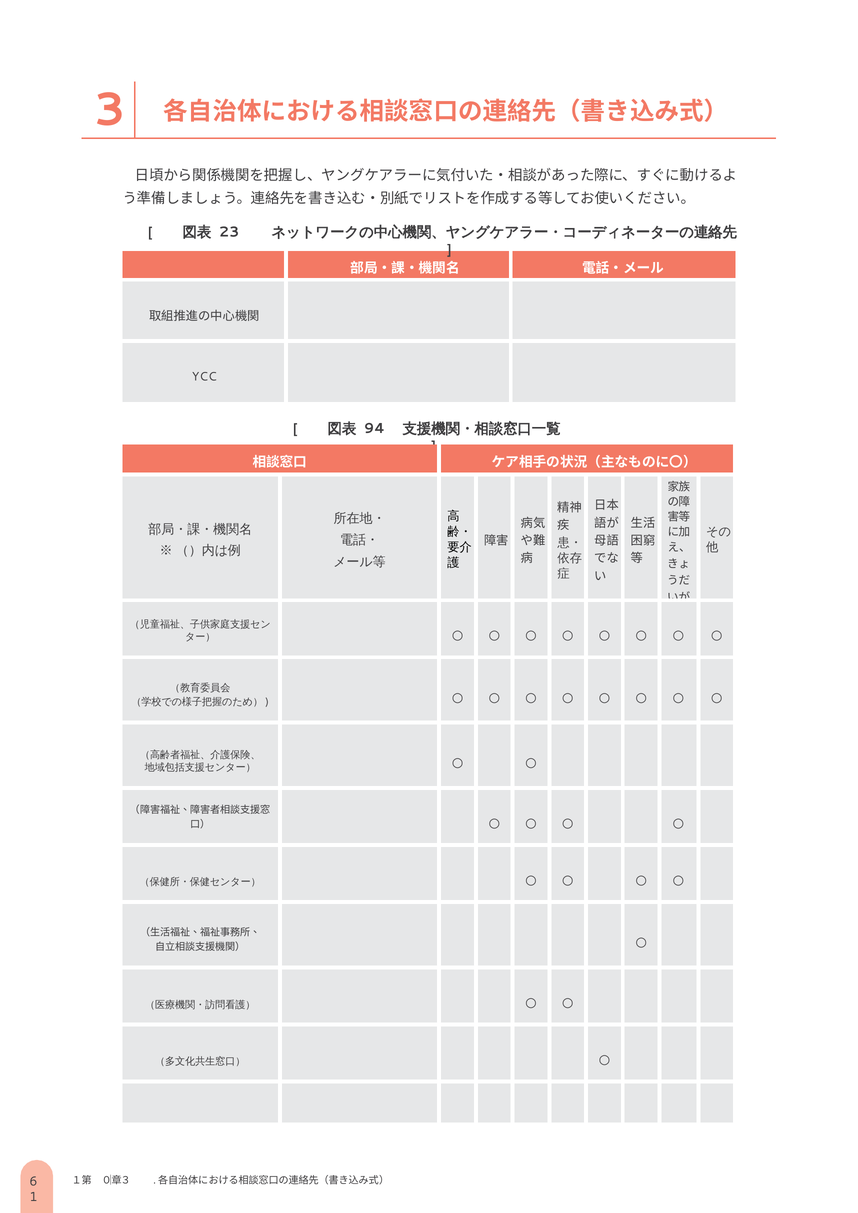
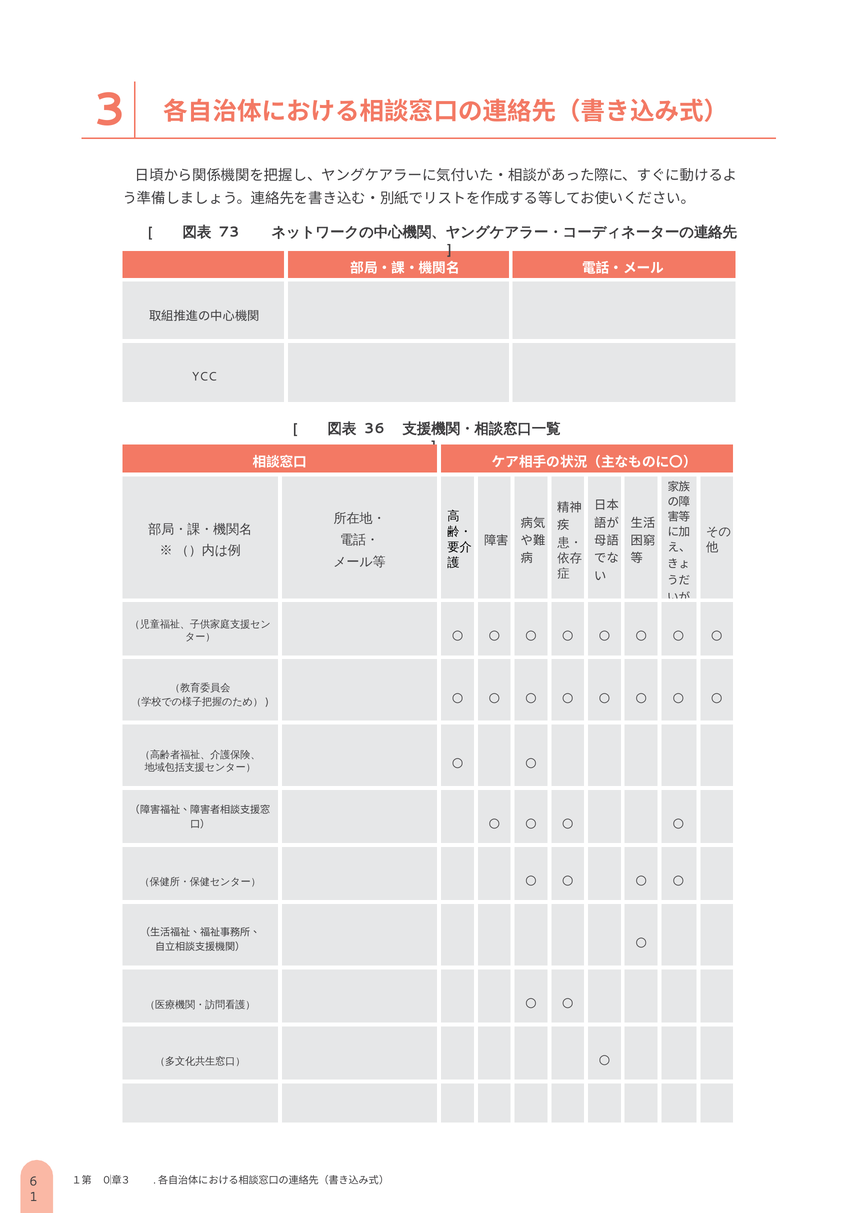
23: 23 -> 73 (229, 232)
94: 94 -> 36 (374, 429)
